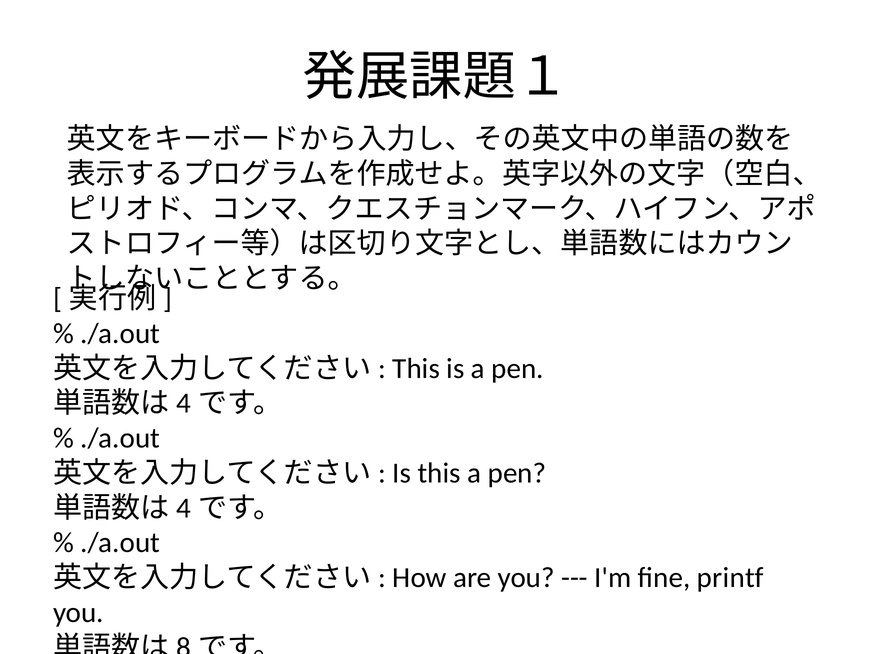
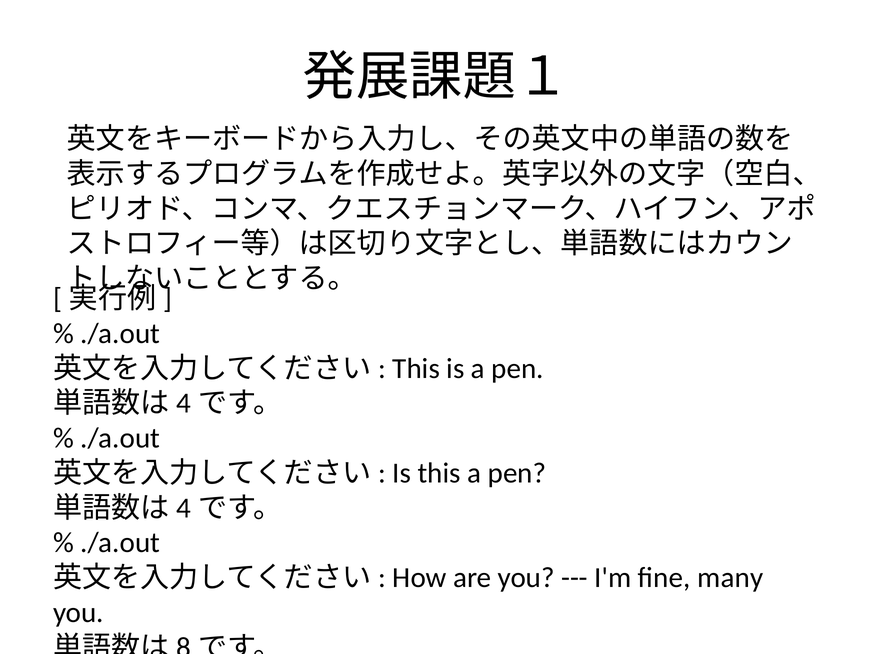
printf: printf -> many (730, 578)
